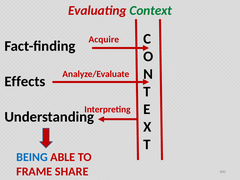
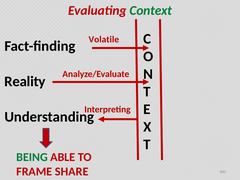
Acquire: Acquire -> Volatile (104, 39)
Effects: Effects -> Reality (25, 81)
BEING colour: blue -> green (32, 157)
